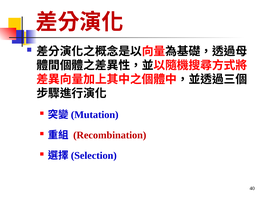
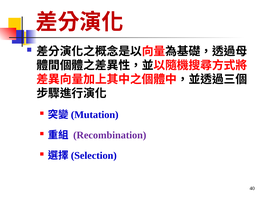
Recombination colour: red -> purple (110, 135)
